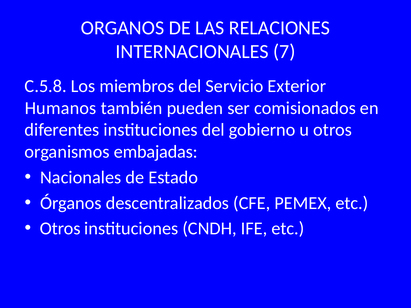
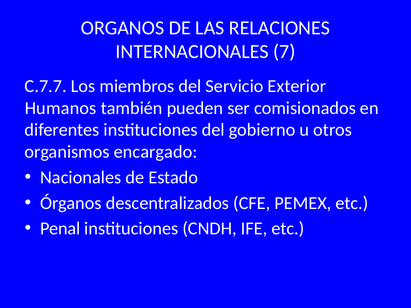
C.5.8: C.5.8 -> C.7.7 (46, 86)
embajadas: embajadas -> encargado (156, 152)
Otros: Otros -> Penal (60, 229)
